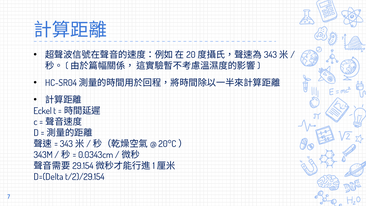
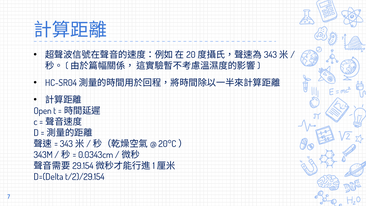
Eckel: Eckel -> Open (43, 111)
